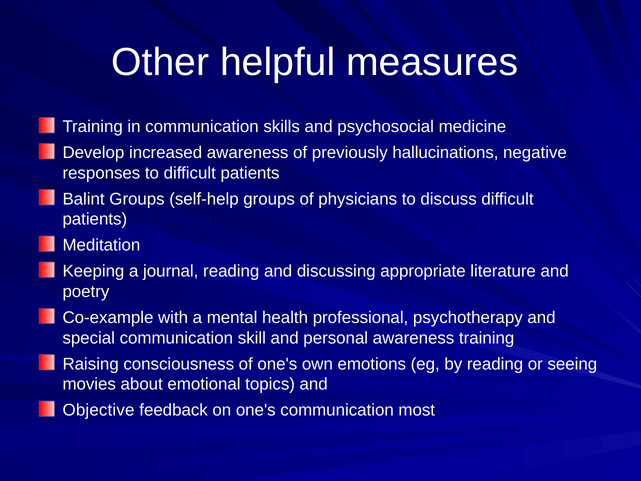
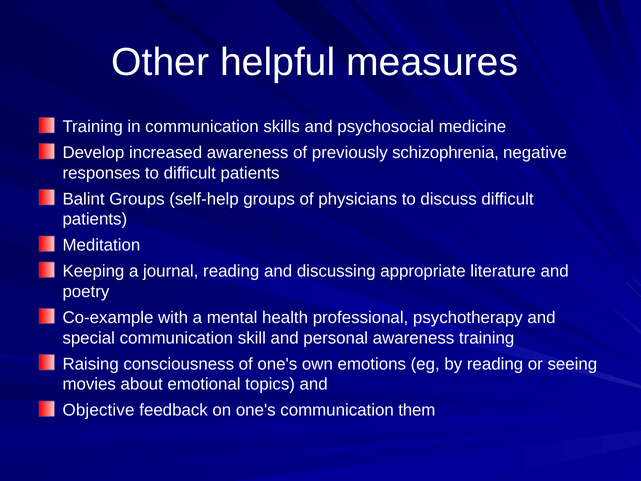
hallucinations: hallucinations -> schizophrenia (446, 153)
most: most -> them (417, 410)
